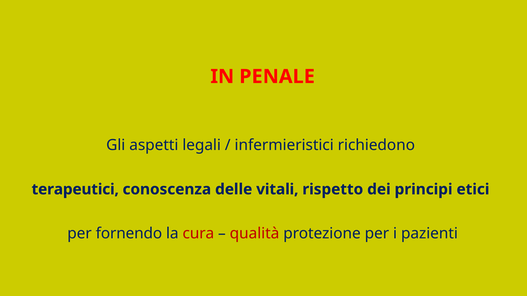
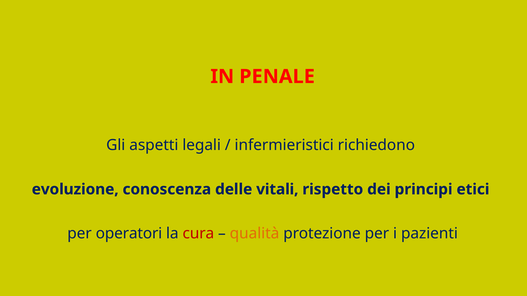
terapeutici: terapeutici -> evoluzione (75, 190)
fornendo: fornendo -> operatori (129, 234)
qualità colour: red -> orange (255, 234)
